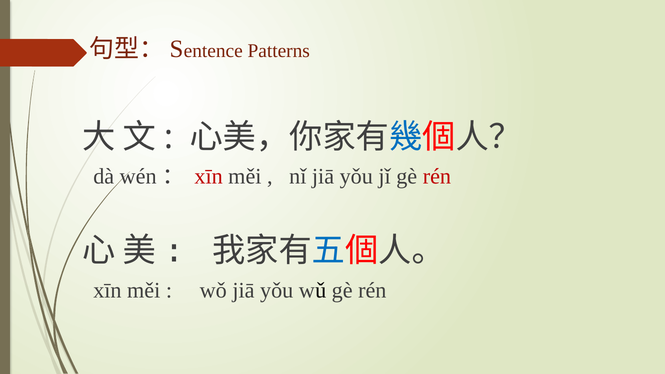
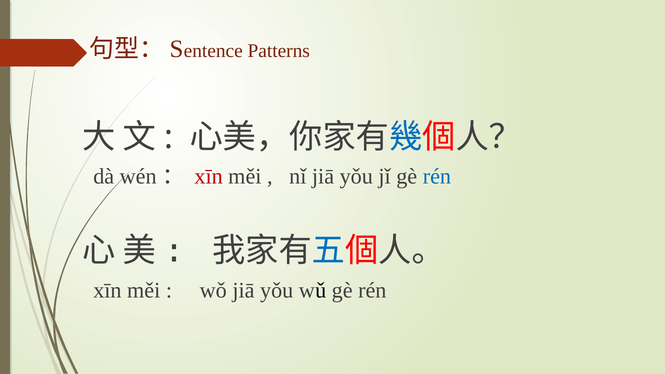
rén colour: red -> blue (437, 177)
